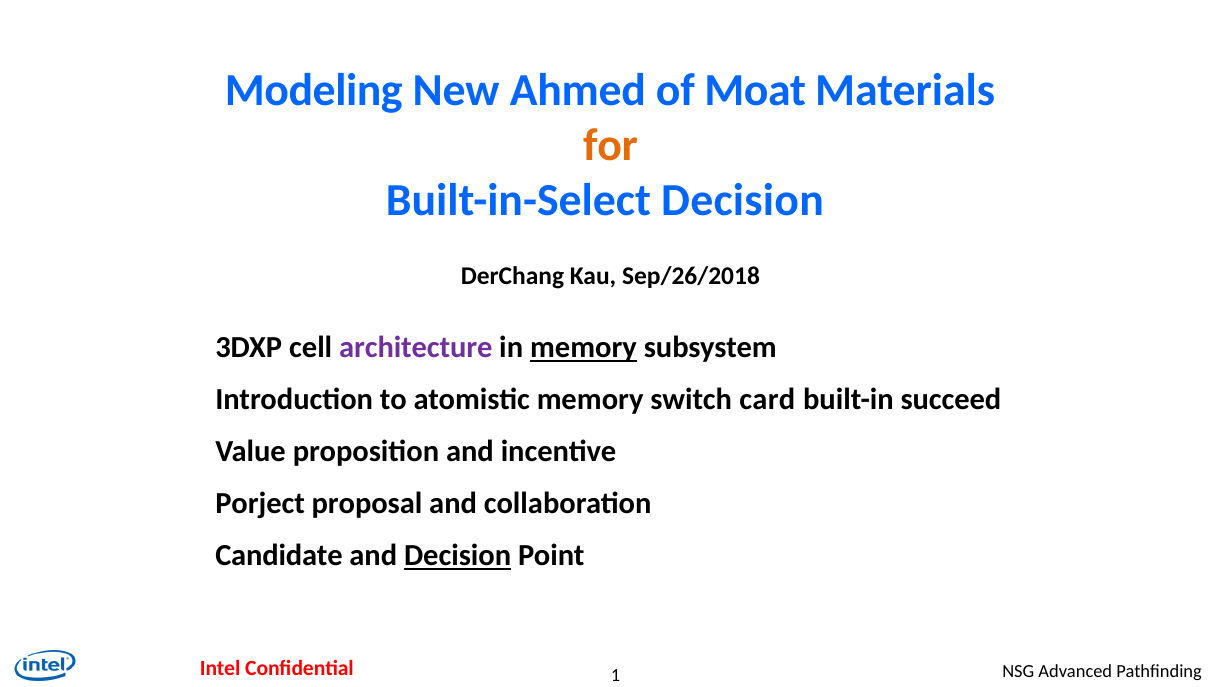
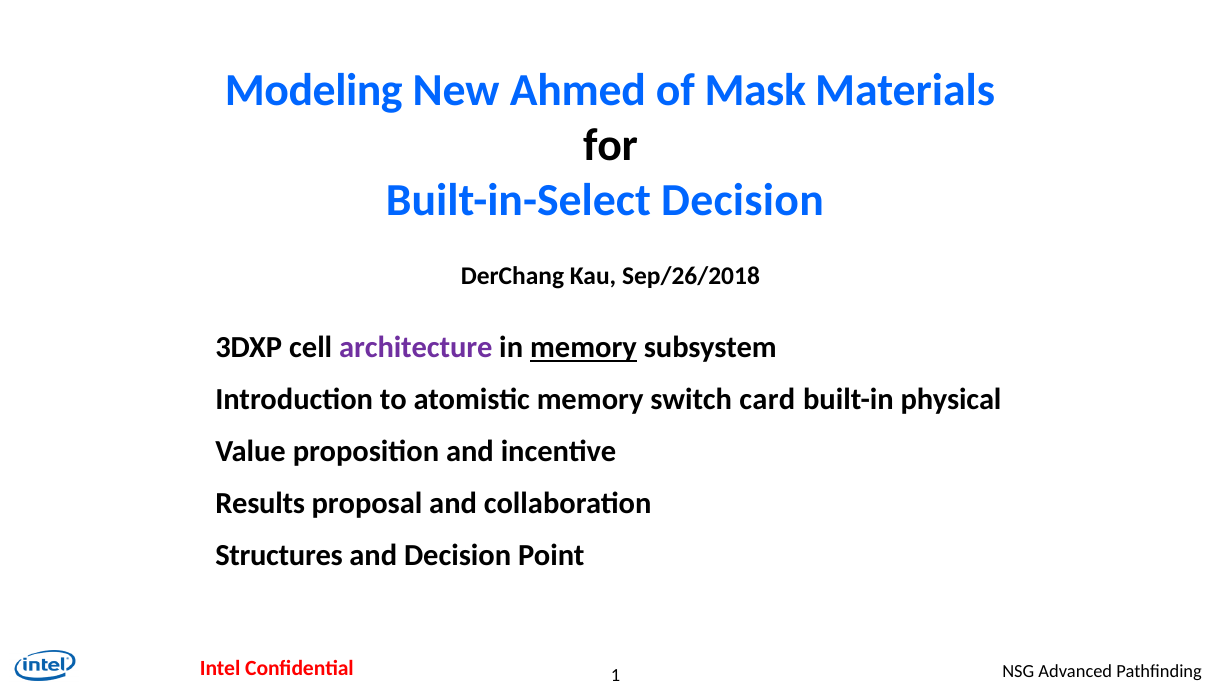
Moat: Moat -> Mask (755, 91)
for colour: orange -> black (611, 145)
succeed: succeed -> physical (951, 400)
Porject: Porject -> Results (260, 503)
Candidate: Candidate -> Structures (279, 555)
Decision underline: present -> none (458, 555)
